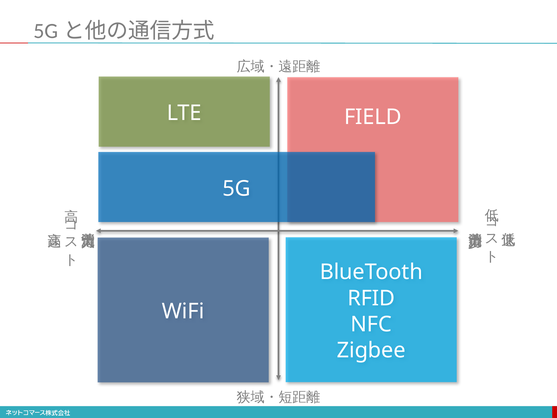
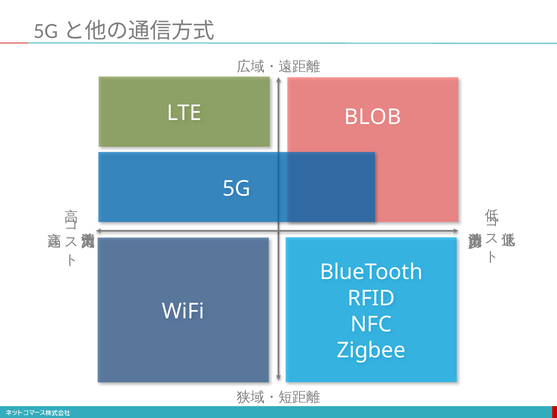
FIELD: FIELD -> BLOB (373, 117)
